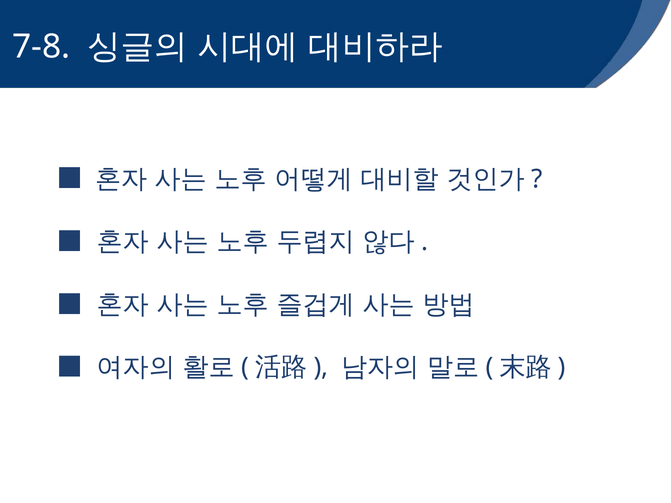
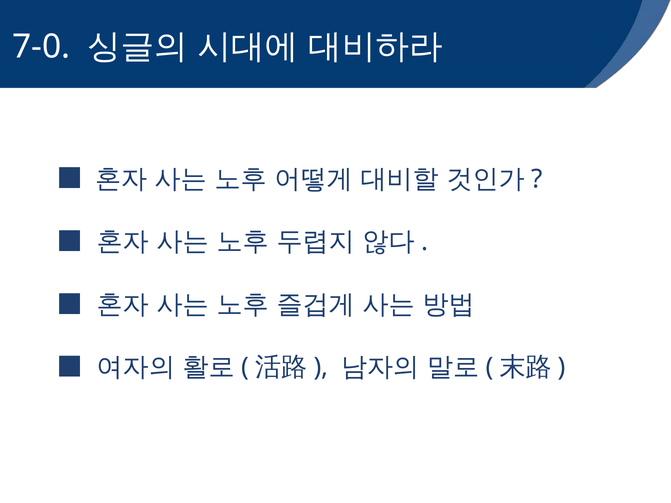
7-8: 7-8 -> 7-0 (41, 46)
